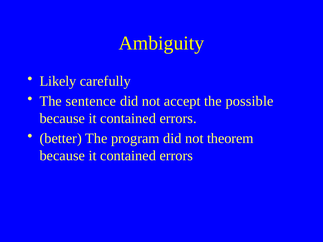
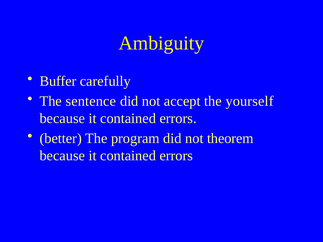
Likely: Likely -> Buffer (58, 81)
possible: possible -> yourself (250, 101)
